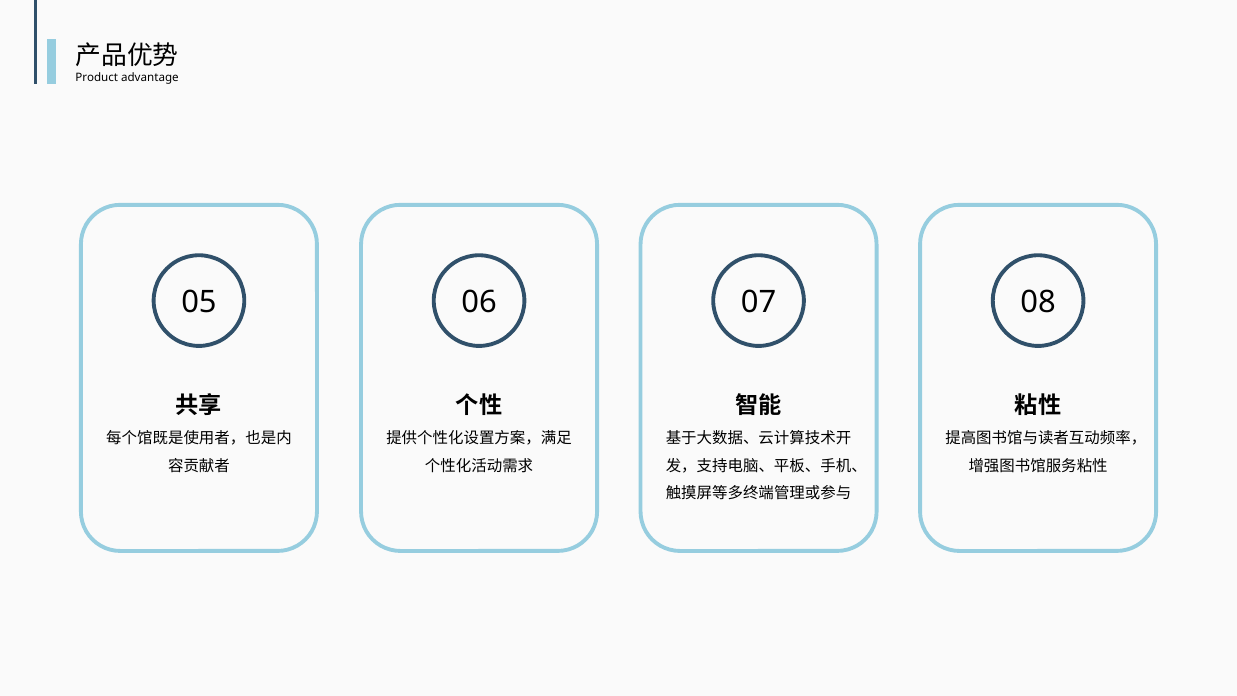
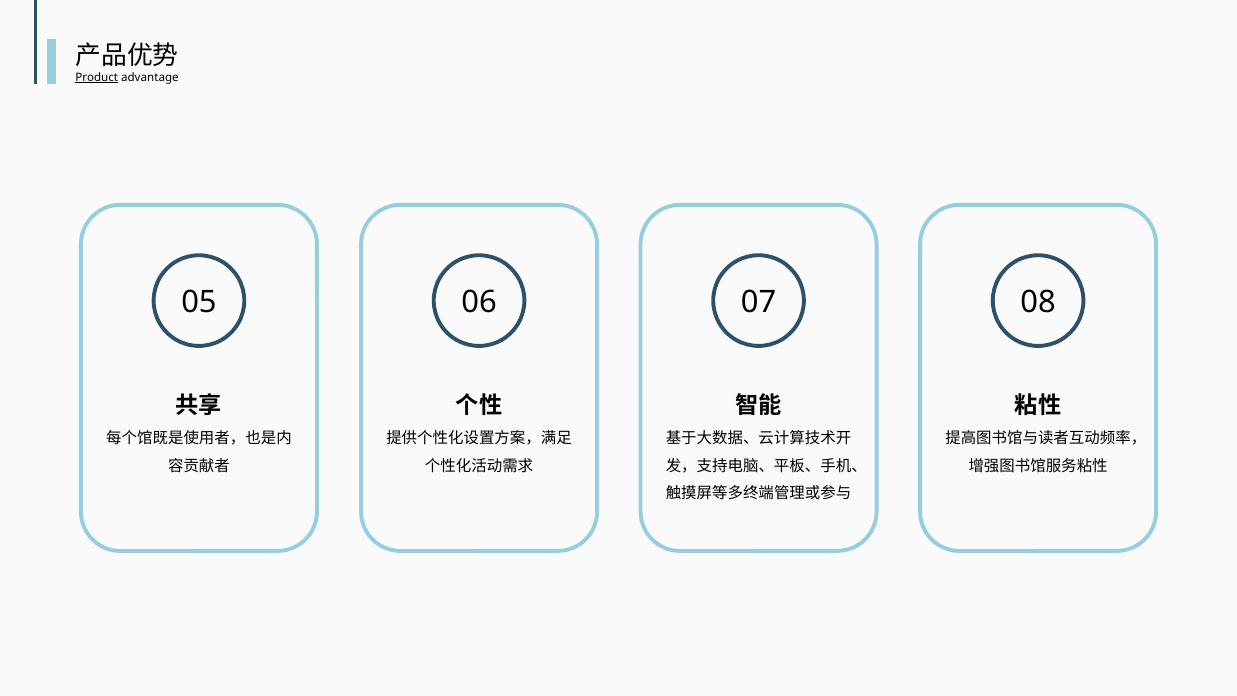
Product underline: none -> present (97, 78)
